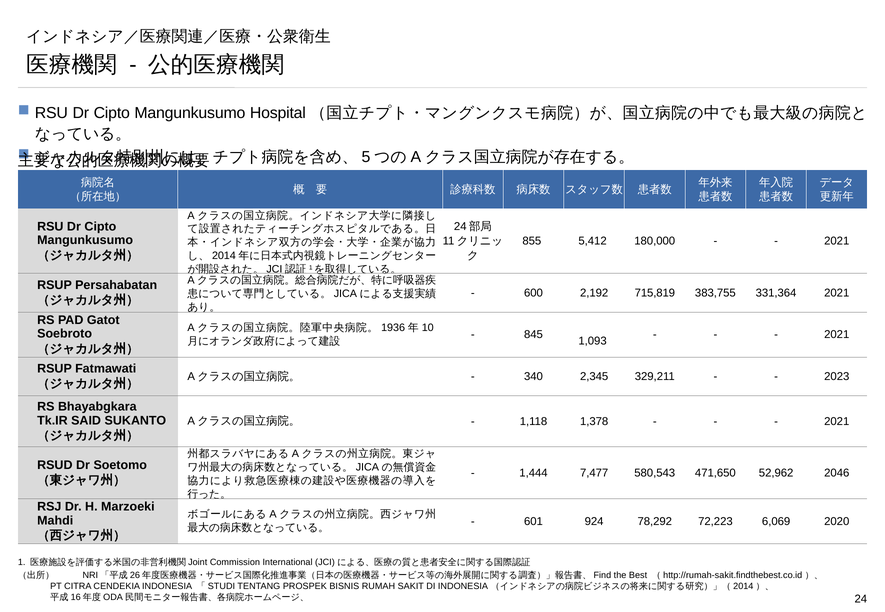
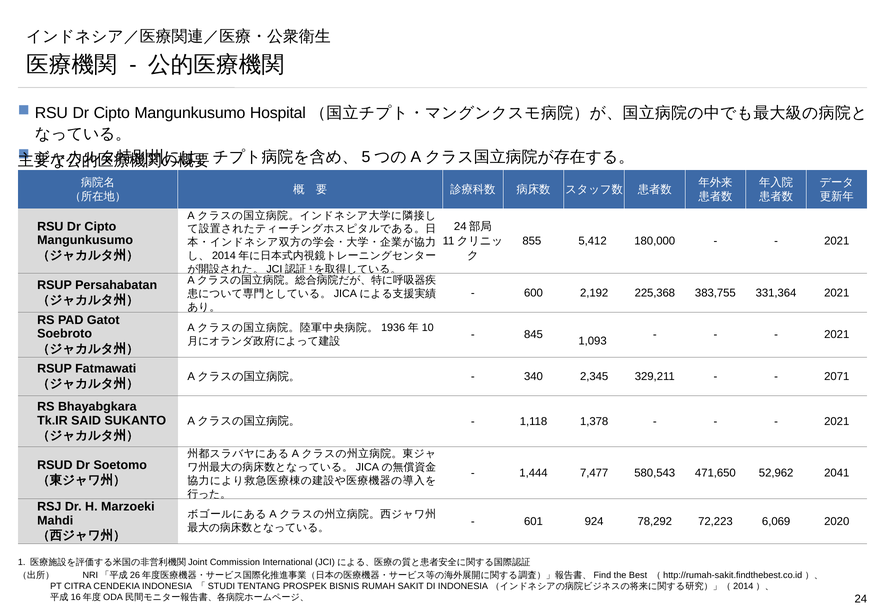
715,819: 715,819 -> 225,368 (655, 293)
2023: 2023 -> 2071 (837, 377)
2046: 2046 -> 2041 (837, 473)
